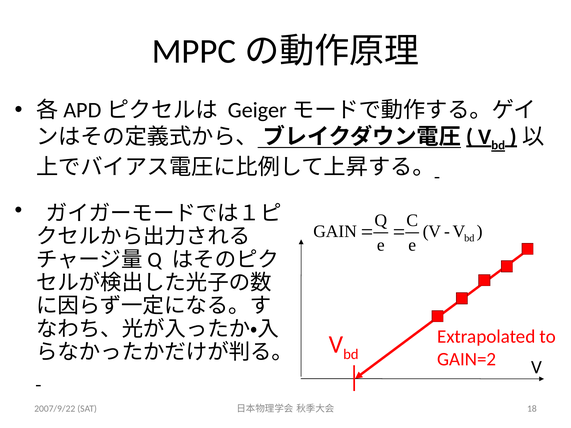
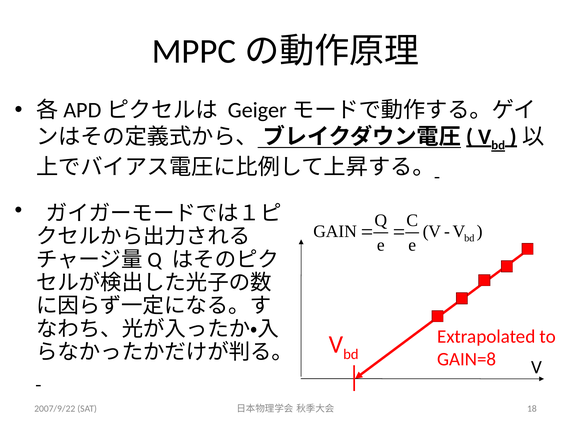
GAIN=2: GAIN=2 -> GAIN=8 (467, 360)
